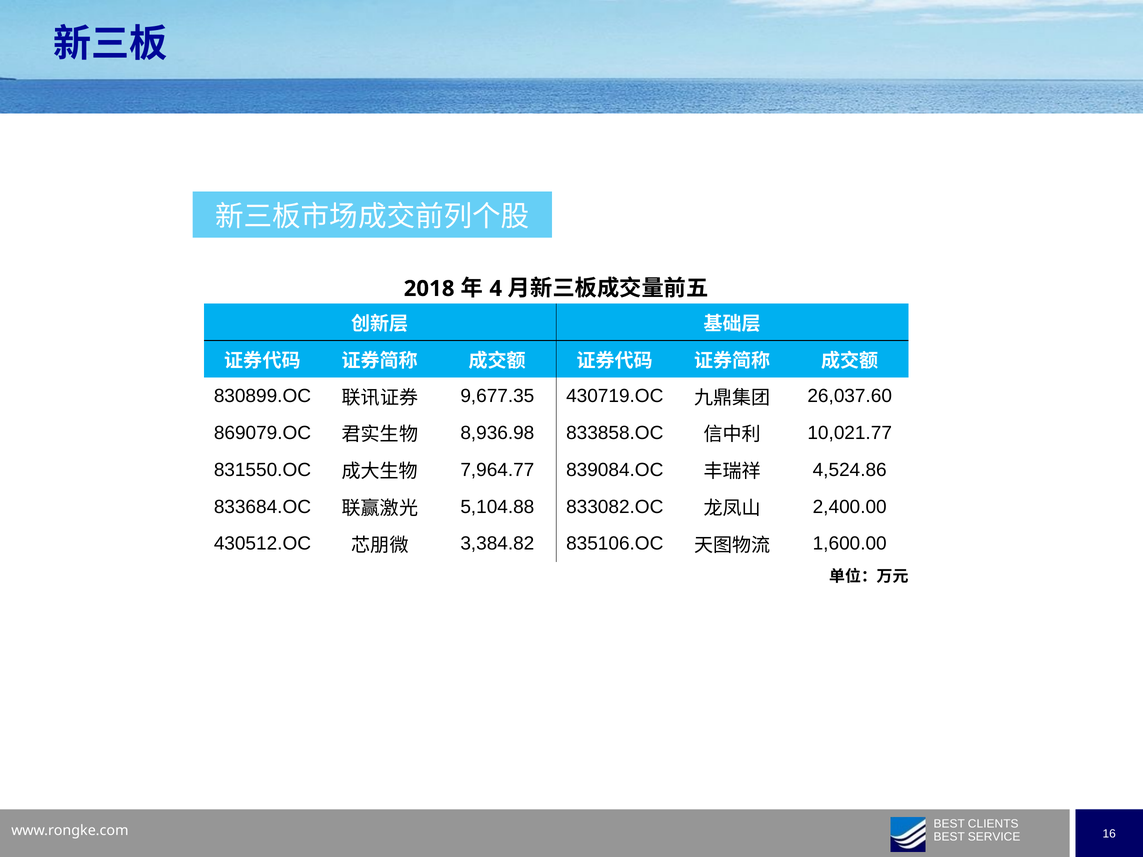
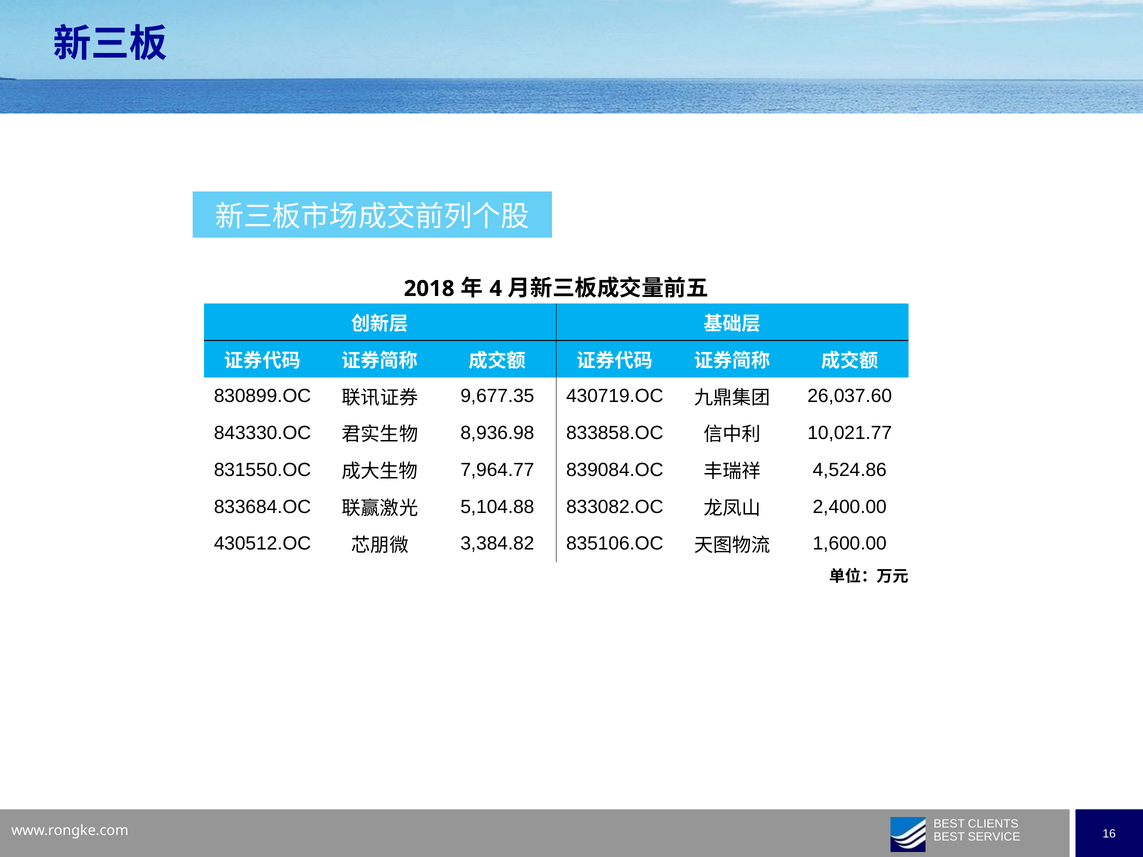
869079.OC: 869079.OC -> 843330.OC (262, 433)
